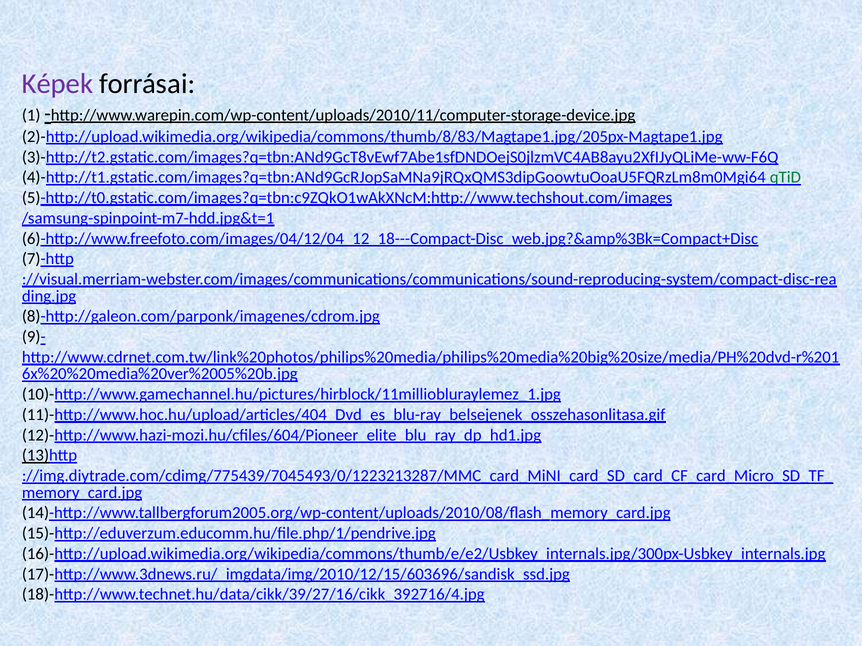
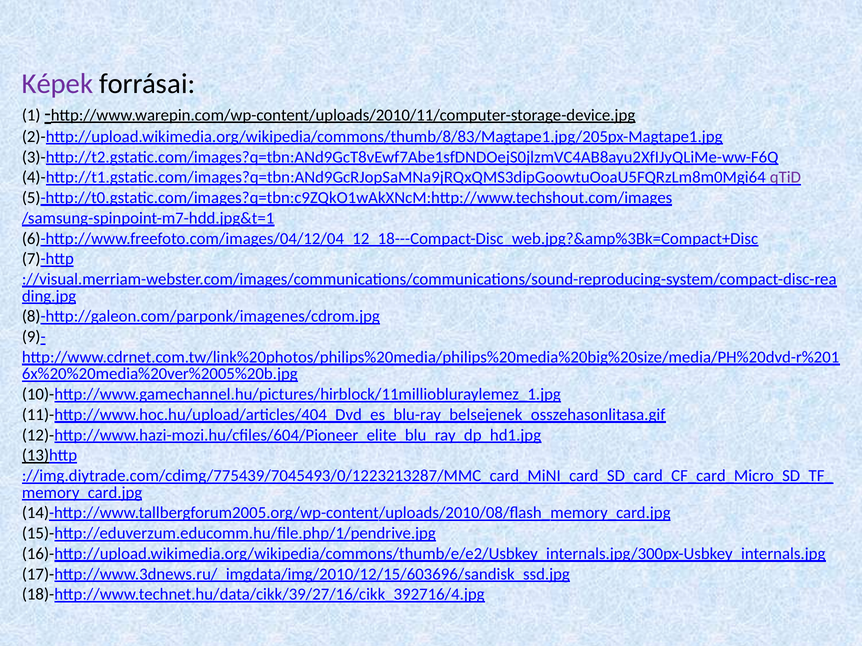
qTiD colour: green -> purple (785, 177)
